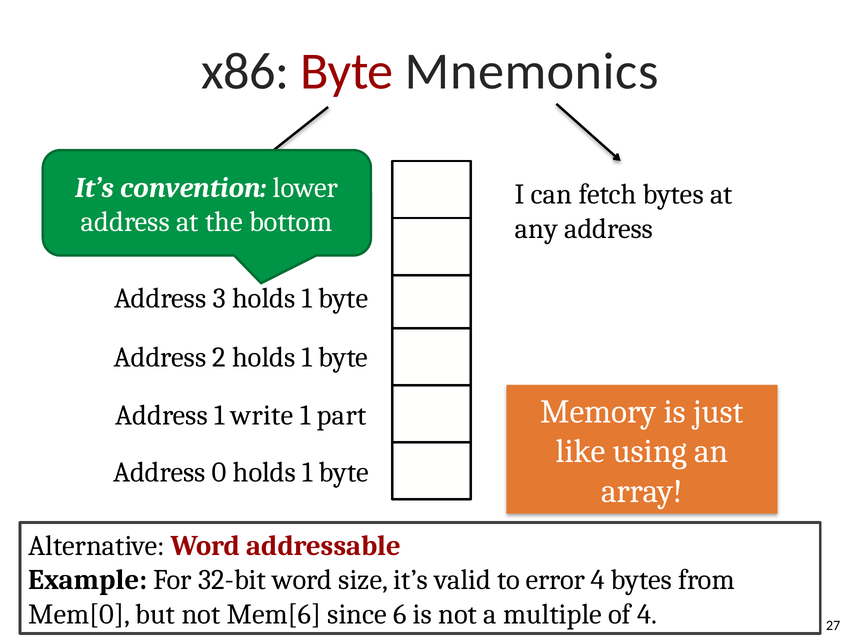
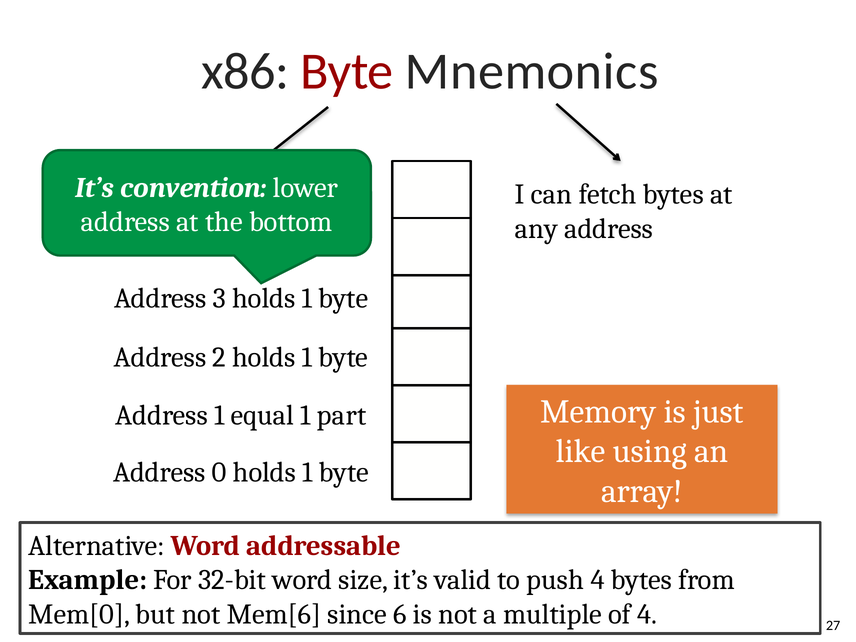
write: write -> equal (262, 415)
error: error -> push (555, 580)
